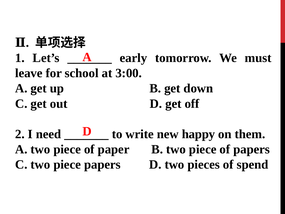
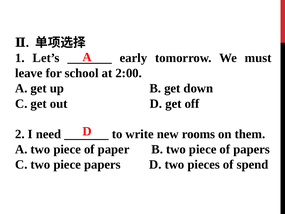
3:00: 3:00 -> 2:00 (129, 73)
happy: happy -> rooms (198, 134)
